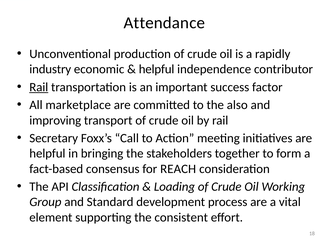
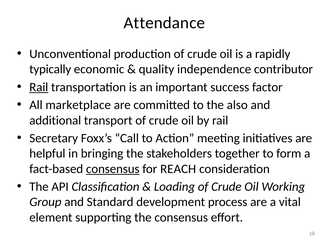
industry: industry -> typically (50, 69)
helpful: helpful -> quality (156, 69)
improving: improving -> additional (55, 121)
consensus underline: none -> present (113, 169)
the consistent: consistent -> consensus (181, 218)
